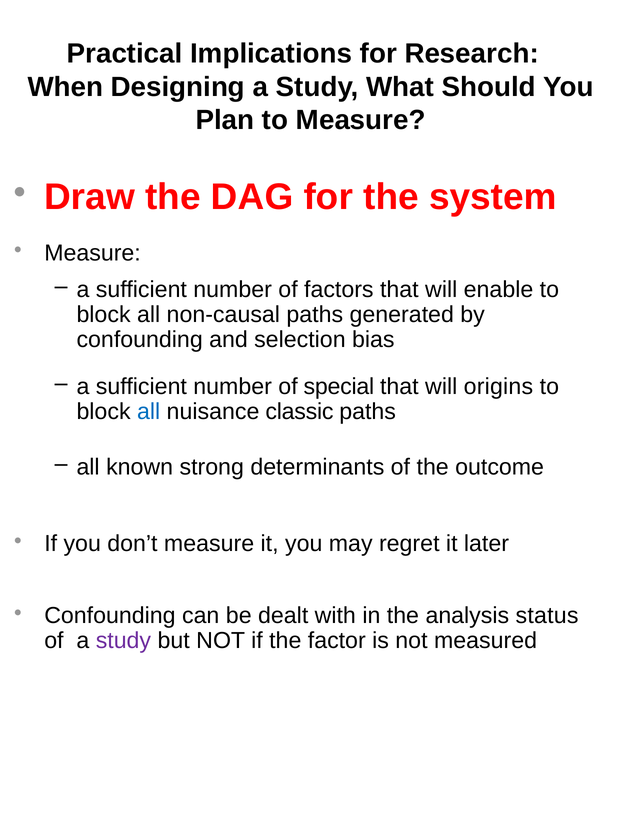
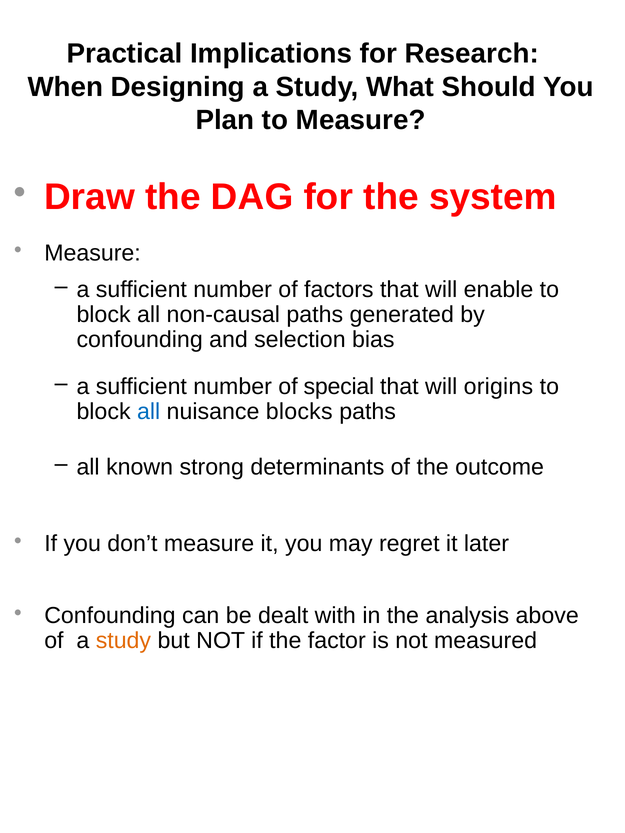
classic: classic -> blocks (299, 412)
status: status -> above (547, 616)
study colour: purple -> orange (123, 641)
